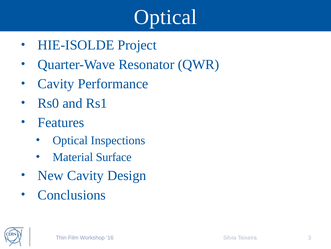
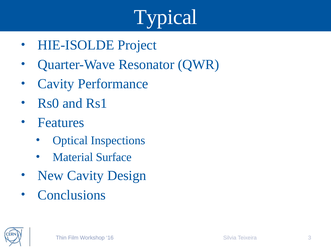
Optical: Optical -> Typical (166, 17)
